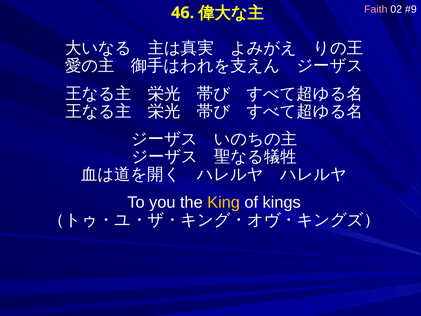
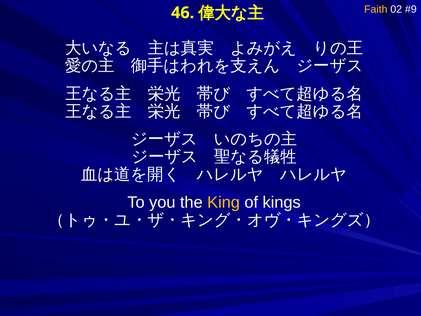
Faith colour: pink -> yellow (376, 9)
